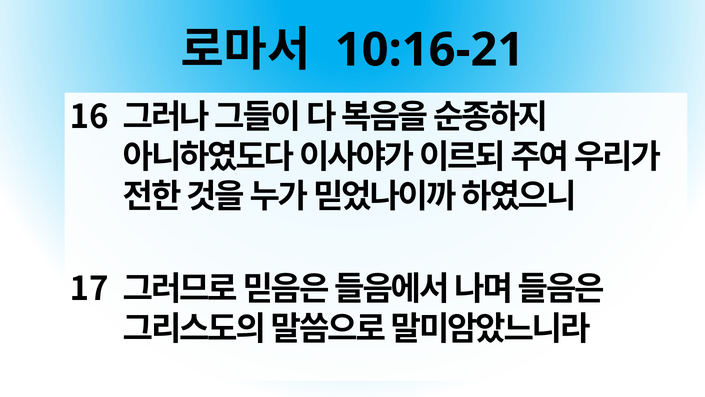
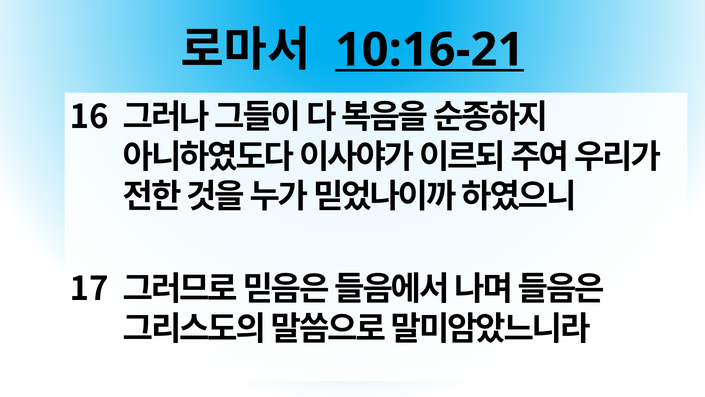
10:16-21 underline: none -> present (430, 50)
